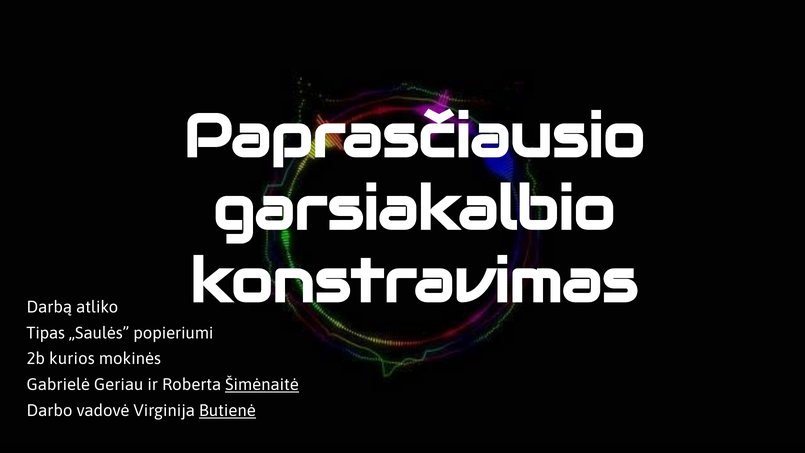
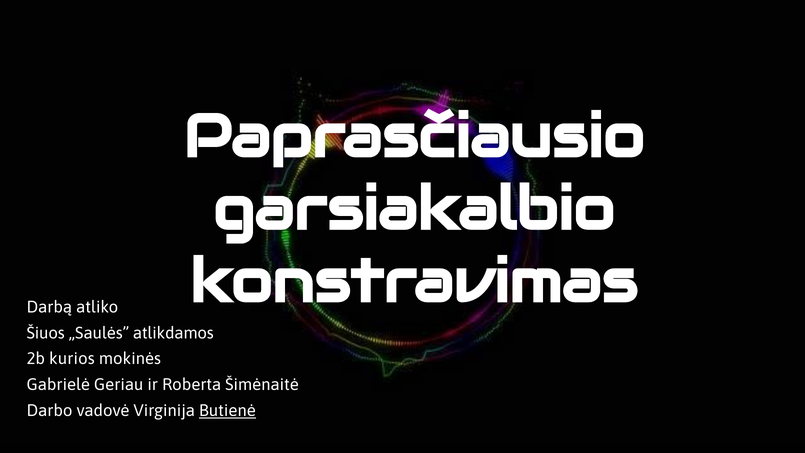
Tipas: Tipas -> Šiuos (46, 333)
popieriumi: popieriumi -> atlikdamos (173, 333)
Šimėnaitė underline: present -> none (262, 385)
